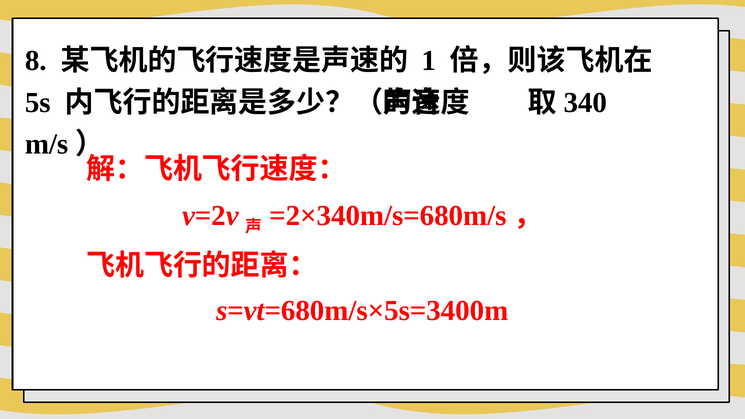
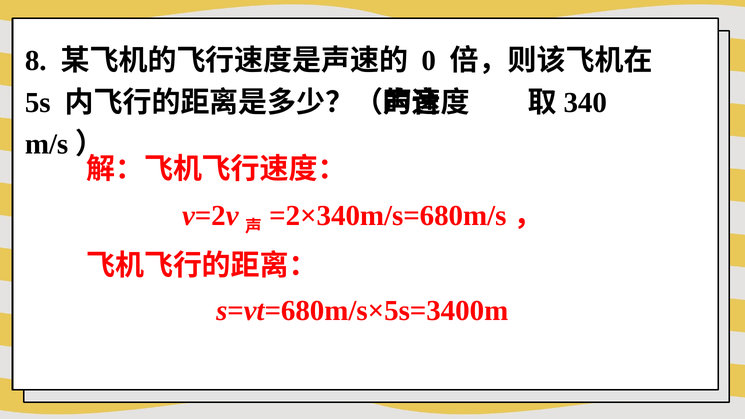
1: 1 -> 0 (429, 61)
